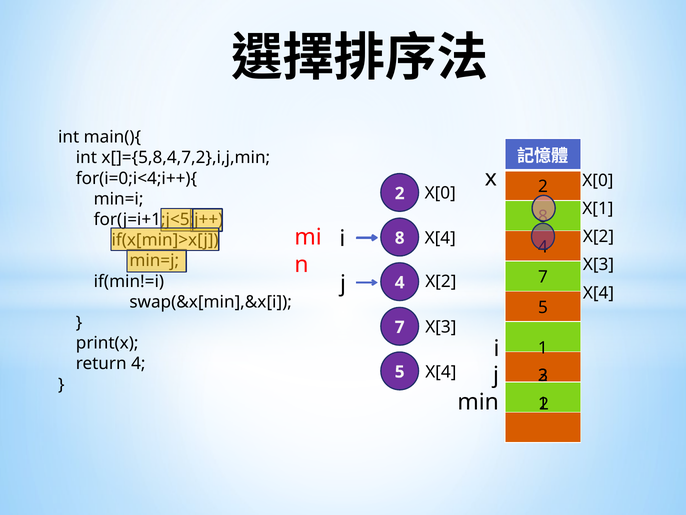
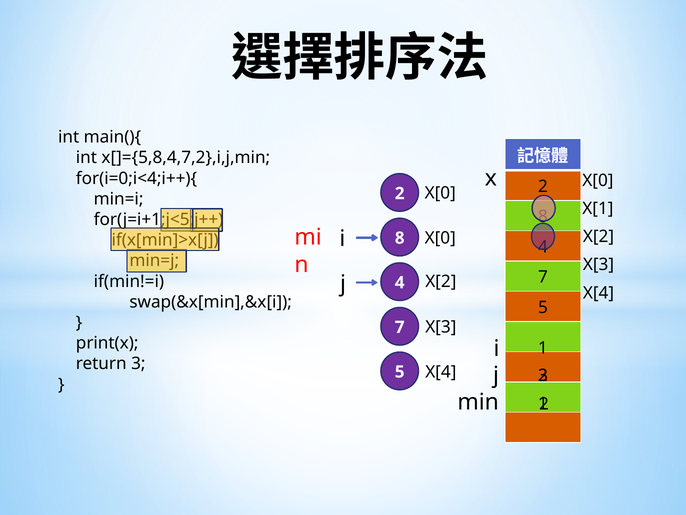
X[4: X[4 -> X[0 (440, 238)
return 4: 4 -> 3 (138, 363)
